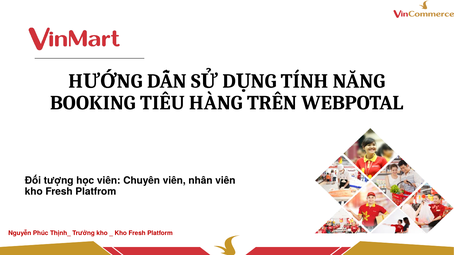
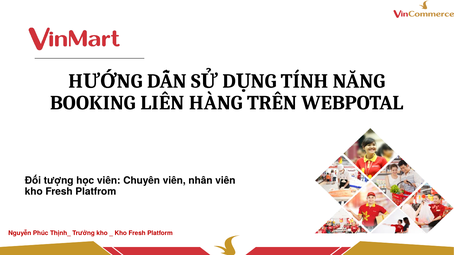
TIÊU: TIÊU -> LIÊN (162, 103)
